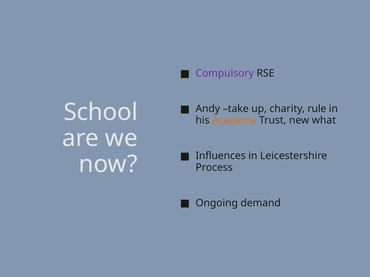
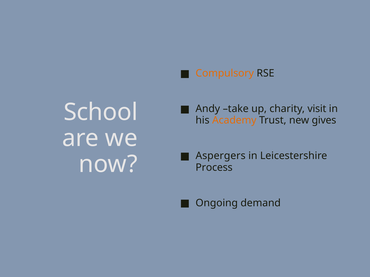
Compulsory colour: purple -> orange (225, 73)
rule: rule -> visit (317, 109)
what: what -> gives (324, 121)
Influences: Influences -> Aspergers (221, 156)
